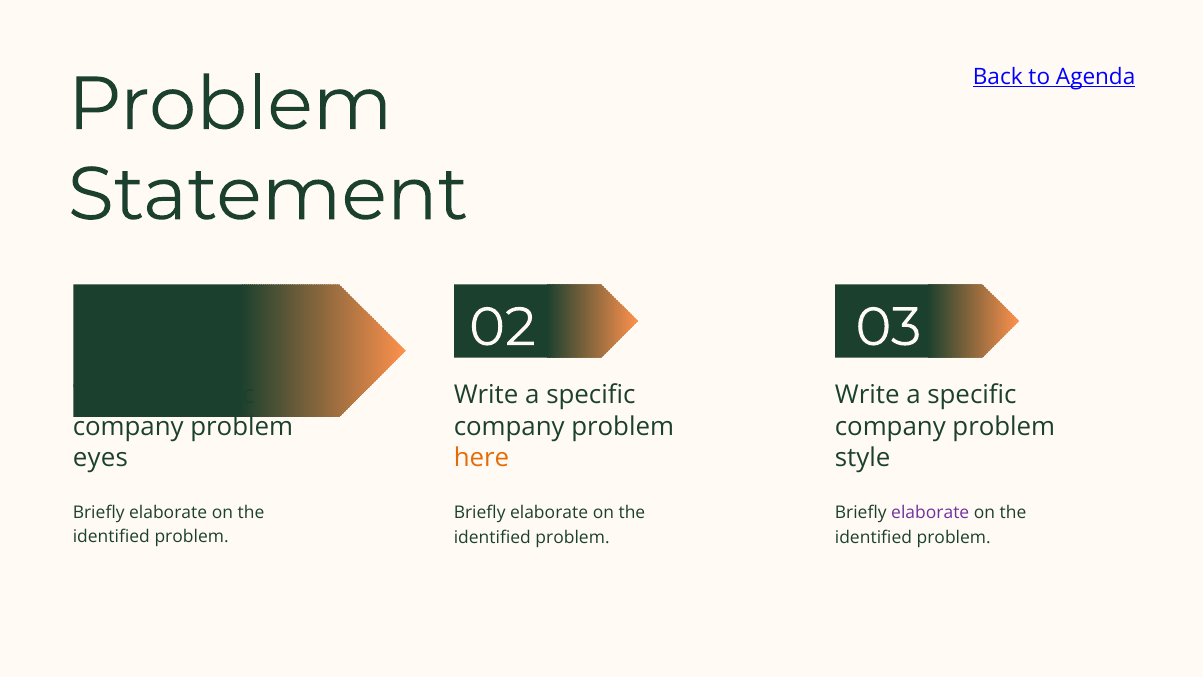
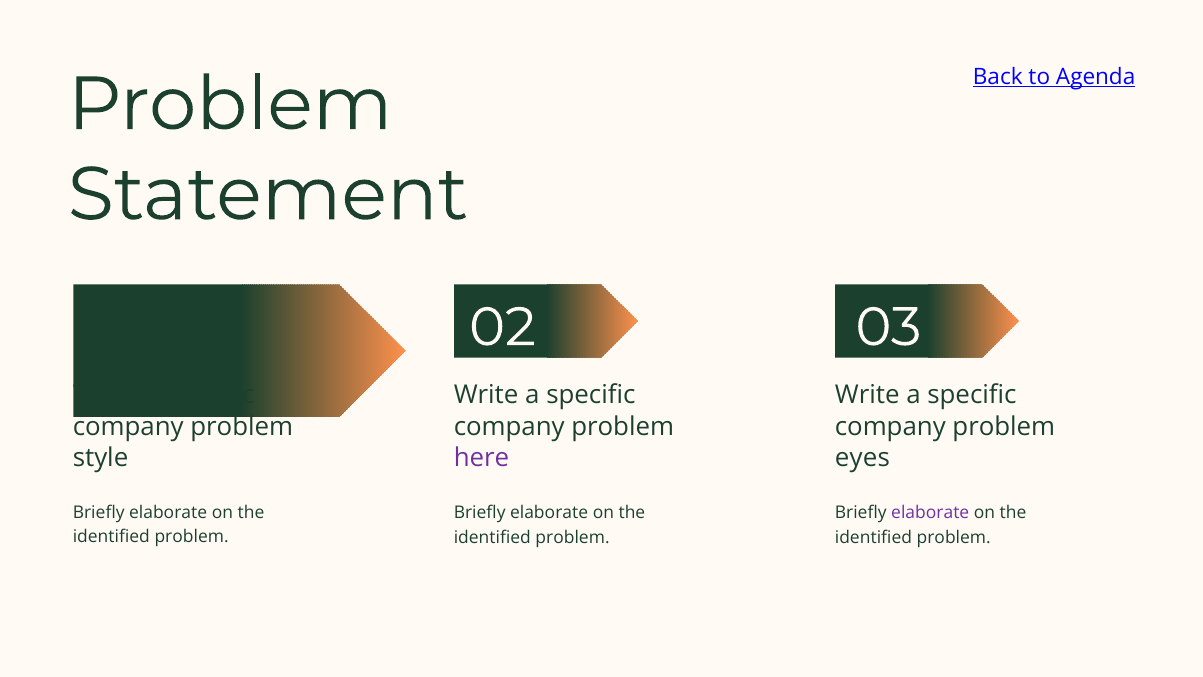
eyes: eyes -> style (101, 457)
here colour: orange -> purple (482, 457)
style: style -> eyes (862, 457)
